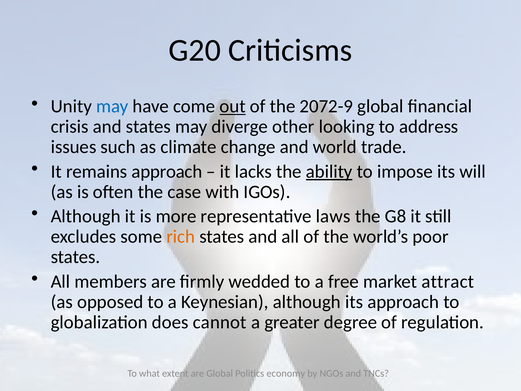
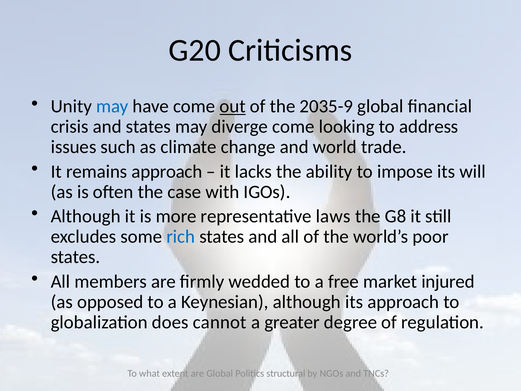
2072-9: 2072-9 -> 2035-9 (326, 106)
diverge other: other -> come (293, 127)
ability underline: present -> none (329, 171)
rich colour: orange -> blue (181, 237)
attract: attract -> injured (448, 281)
economy: economy -> structural (286, 373)
